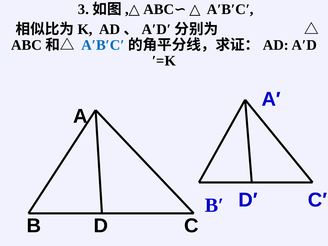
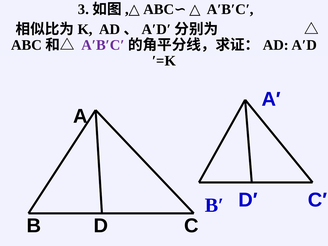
A′B′C′ colour: blue -> purple (103, 45)
